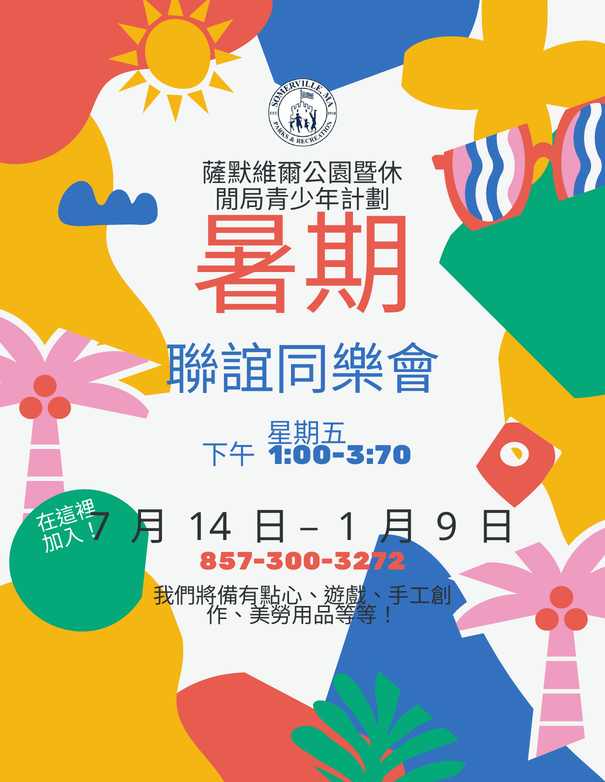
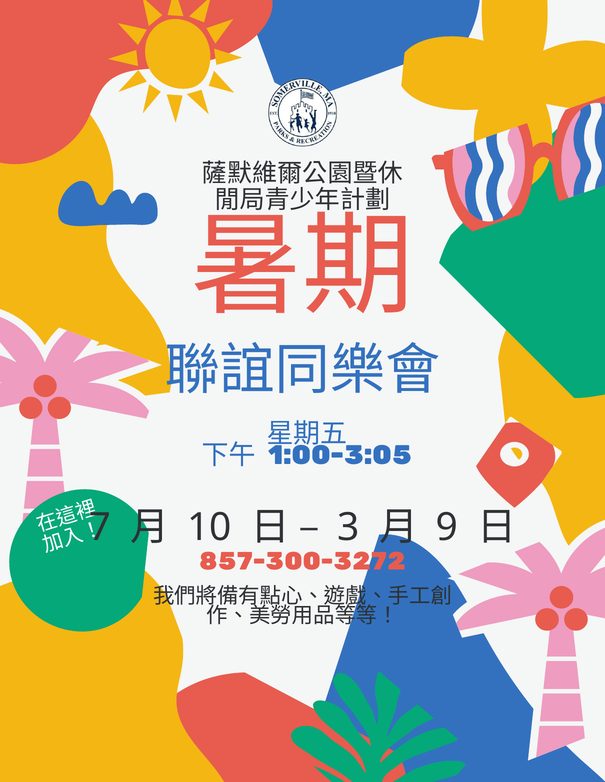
1:00-3:70: 1:00-3:70 -> 1:00-3:05 (340, 456)
14: 14 -> 10 (209, 528)
1: 1 -> 3 (349, 528)
